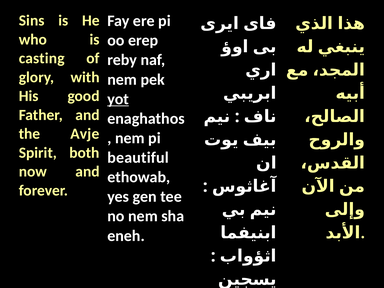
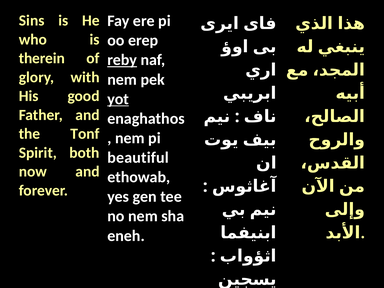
casting: casting -> therein (42, 58)
reby underline: none -> present (122, 60)
Avje: Avje -> Tonf (85, 134)
